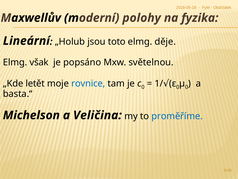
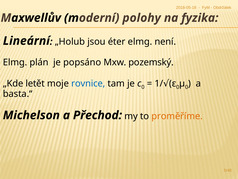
toto: toto -> éter (117, 42)
děje: děje -> není (165, 42)
však: však -> plán (39, 62)
světelnou: světelnou -> pozemský (151, 62)
Veličina: Veličina -> Přechod (98, 115)
proměříme colour: blue -> orange (177, 116)
